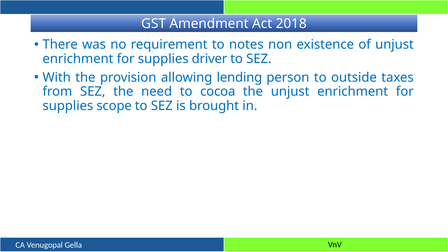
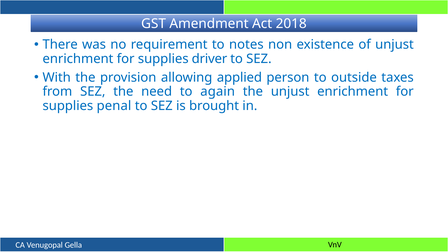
lending: lending -> applied (239, 77)
cocoa: cocoa -> again (218, 92)
scope: scope -> penal (114, 106)
